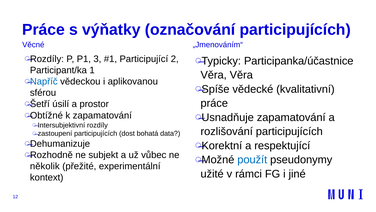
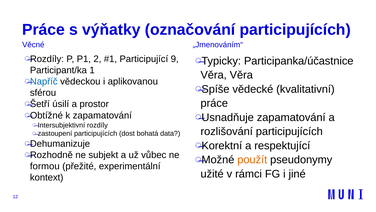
3: 3 -> 2 (97, 59)
2: 2 -> 9 (175, 59)
použít colour: blue -> orange (252, 159)
několik: několik -> formou (45, 166)
